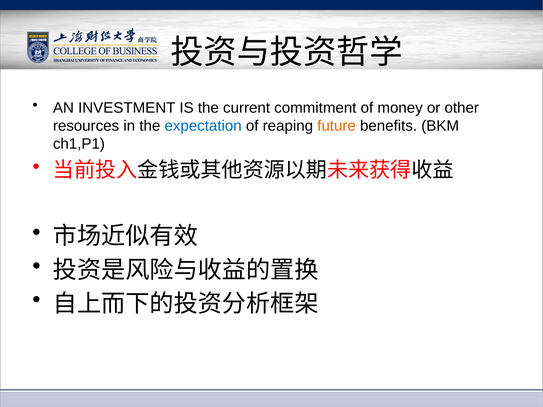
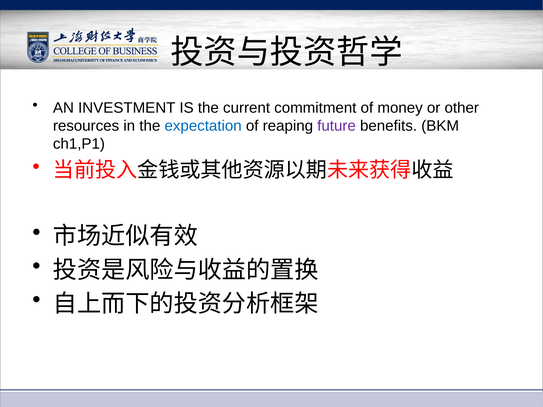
future colour: orange -> purple (337, 126)
